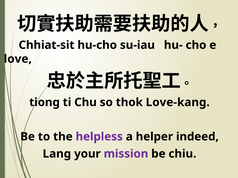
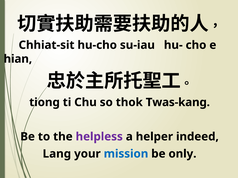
love: love -> hian (18, 59)
Love-kang: Love-kang -> Twas-kang (178, 103)
mission colour: purple -> blue (126, 154)
chiu: chiu -> only (182, 154)
